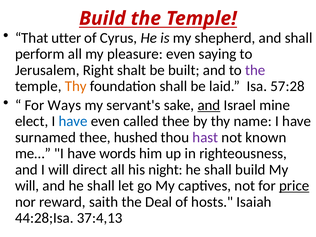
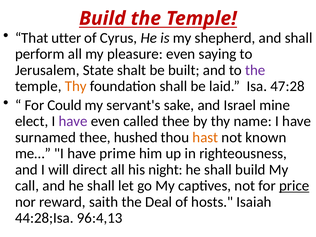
Right: Right -> State (98, 70)
57:28: 57:28 -> 47:28 (288, 86)
Ways: Ways -> Could (65, 105)
and underline: present -> none (209, 105)
have colour: blue -> purple (73, 121)
hast colour: purple -> orange (205, 137)
words: words -> prime (118, 154)
will: will -> call (27, 186)
37:4,13: 37:4,13 -> 96:4,13 (100, 218)
